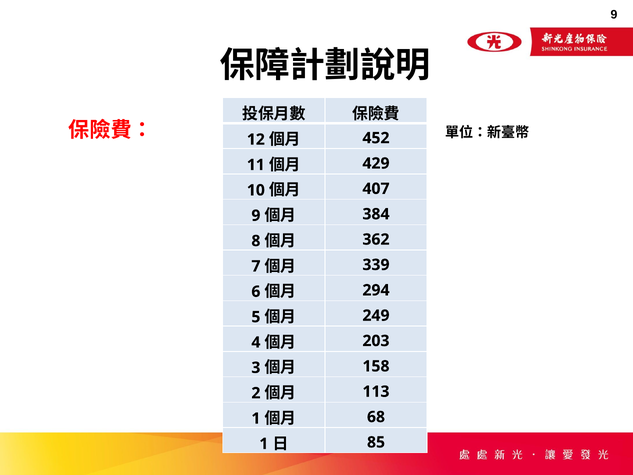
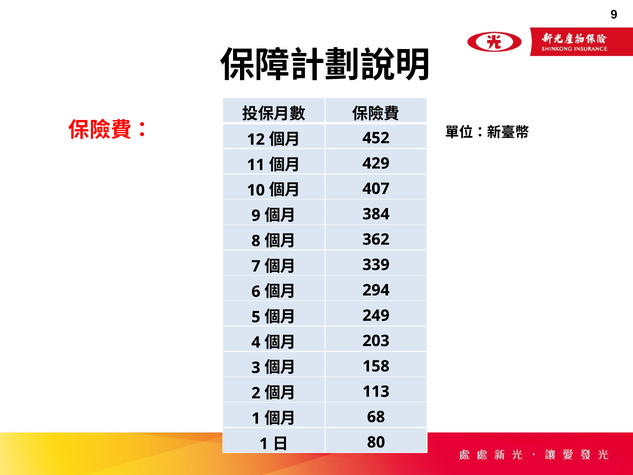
85: 85 -> 80 (376, 442)
